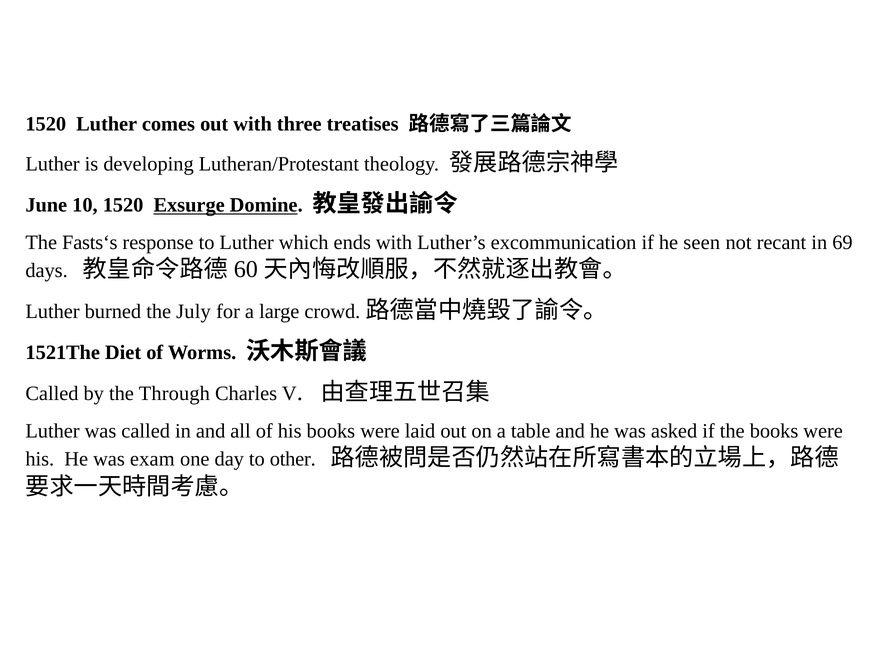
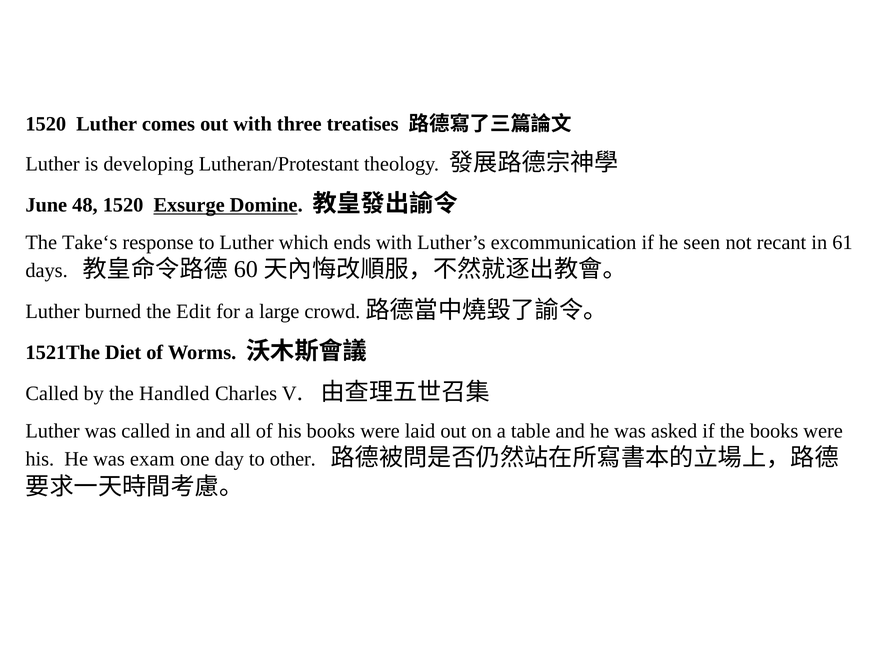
10: 10 -> 48 (85, 205)
Fasts‘s: Fasts‘s -> Take‘s (90, 242)
69: 69 -> 61 (842, 242)
July: July -> Edit (194, 312)
Through: Through -> Handled (174, 394)
